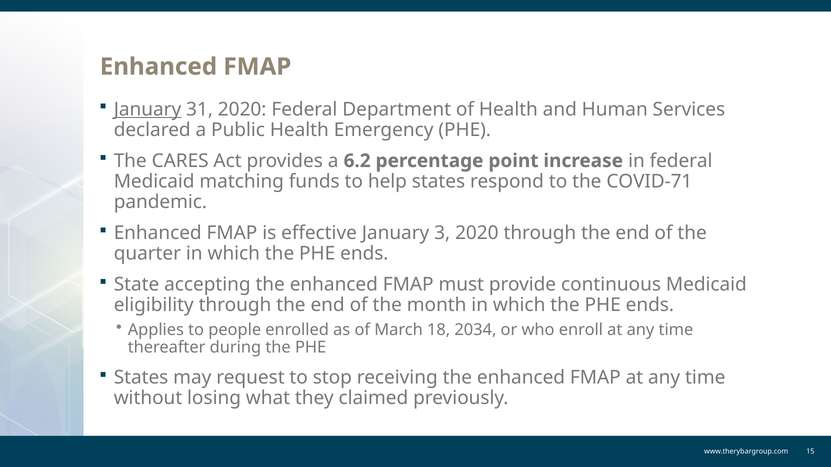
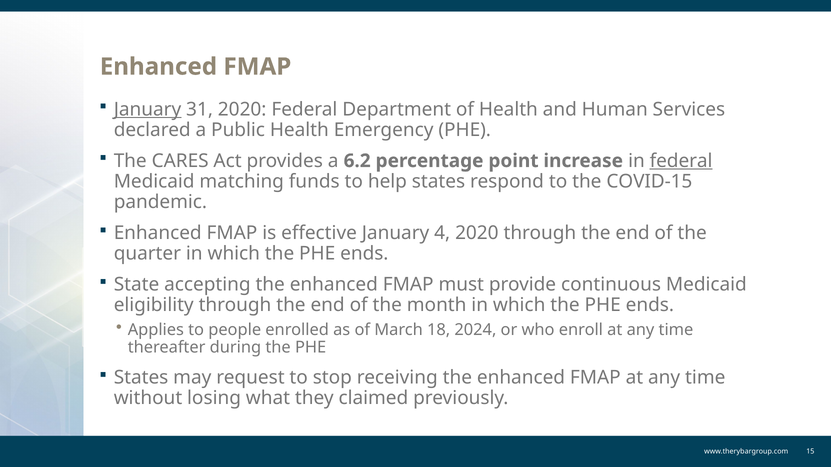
federal underline: none -> present (681, 161)
COVID-71: COVID-71 -> COVID-15 (649, 182)
3: 3 -> 4 (442, 233)
2034: 2034 -> 2024 (475, 330)
